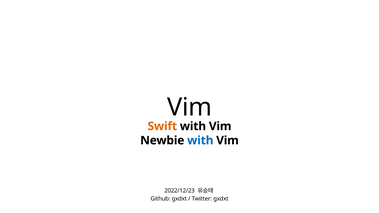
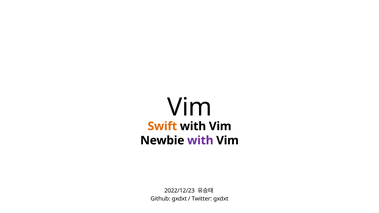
with colour: blue -> purple (200, 141)
